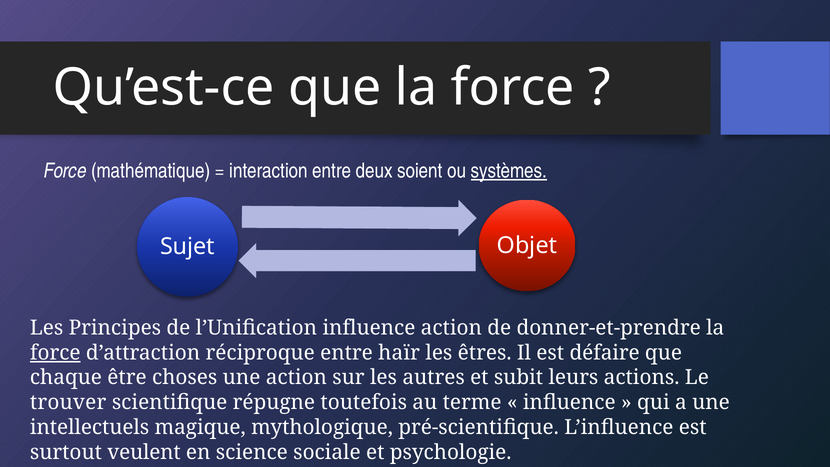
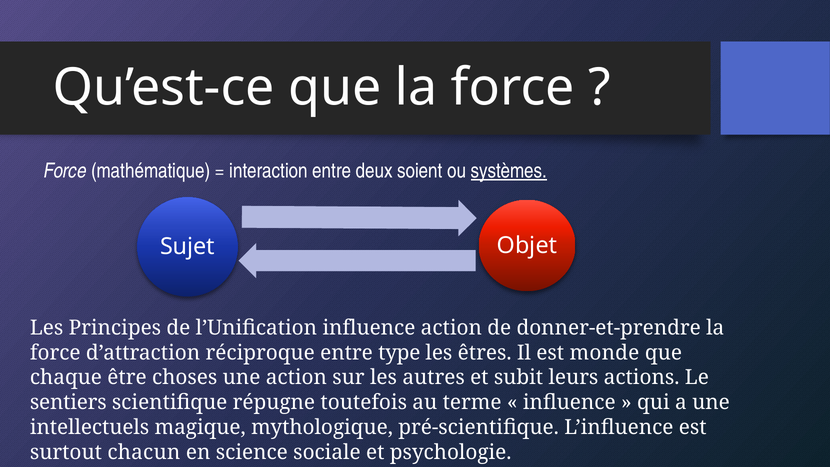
force underline: present -> none (55, 353)
haïr: haïr -> type (399, 353)
défaire: défaire -> monde (604, 353)
trouver: trouver -> sentiers (68, 402)
veulent: veulent -> chacun (144, 452)
